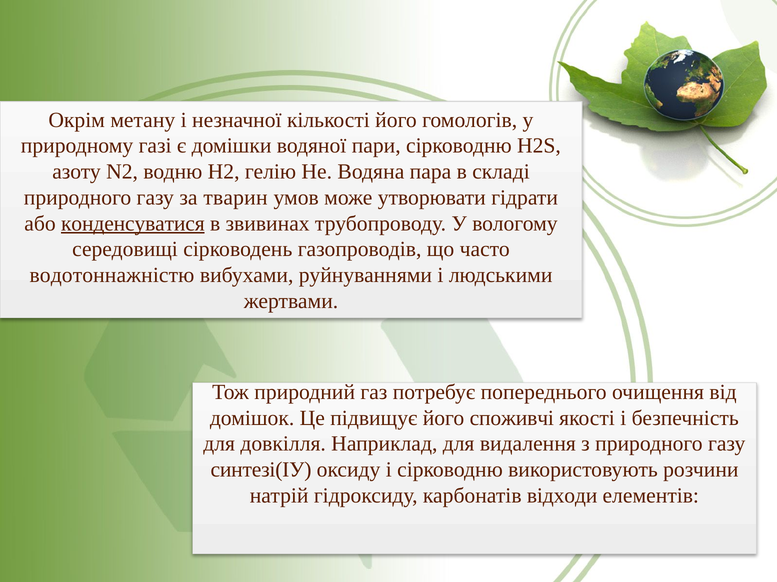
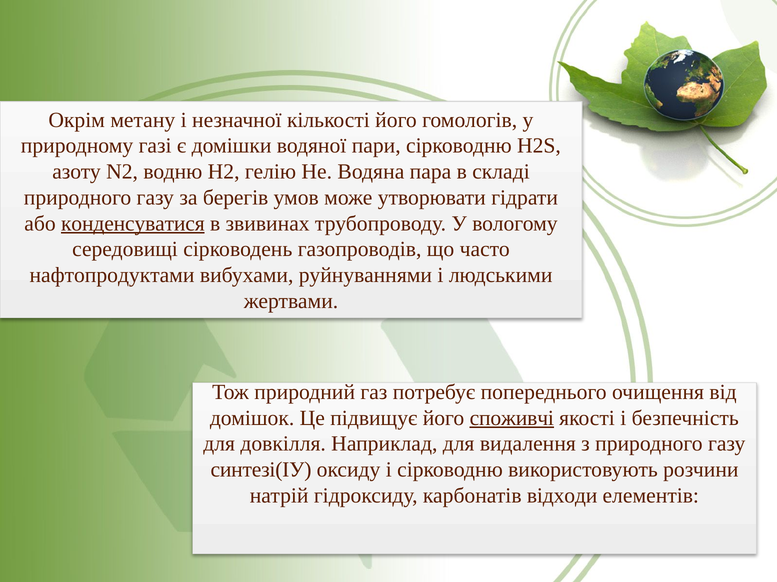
тварин: тварин -> берегів (236, 198)
водотоннажністю: водотоннажністю -> нафтопродуктами (112, 275)
споживчі underline: none -> present (512, 418)
